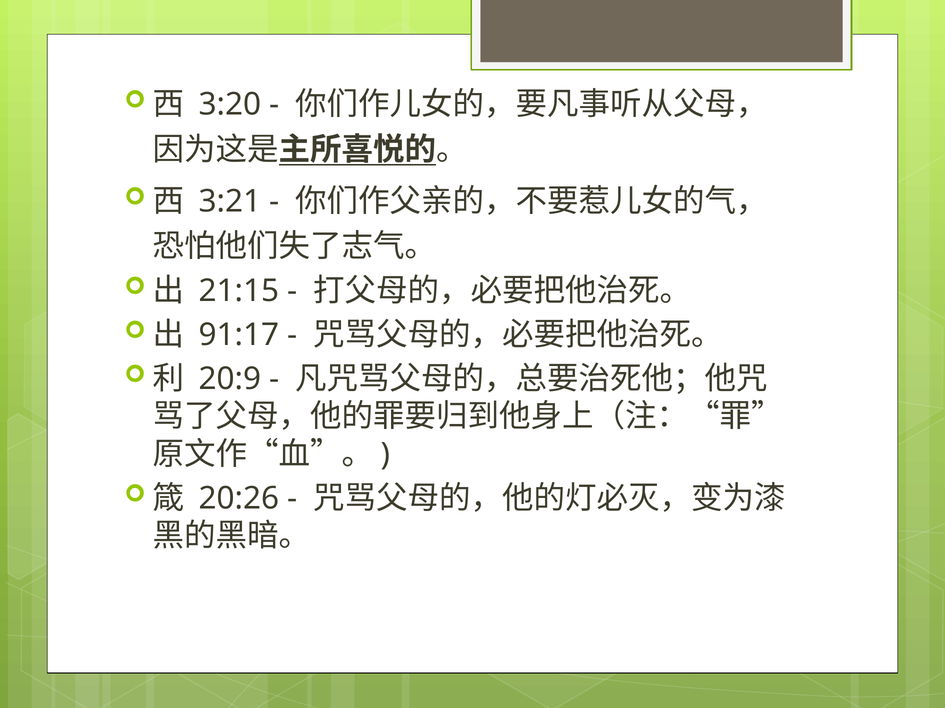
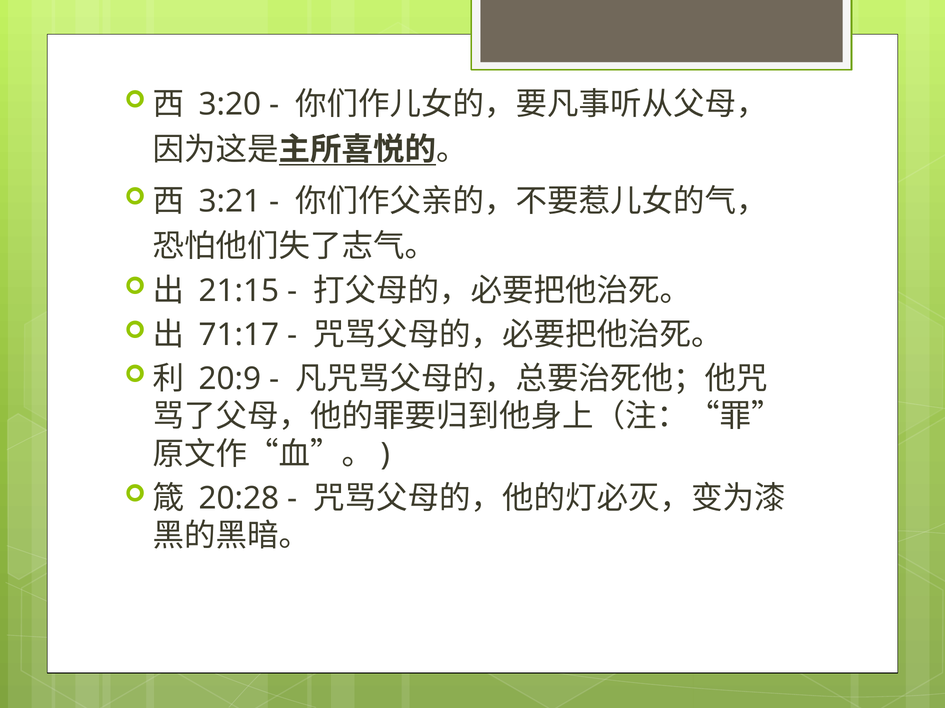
91:17: 91:17 -> 71:17 (239, 335)
20:26: 20:26 -> 20:28 (239, 499)
